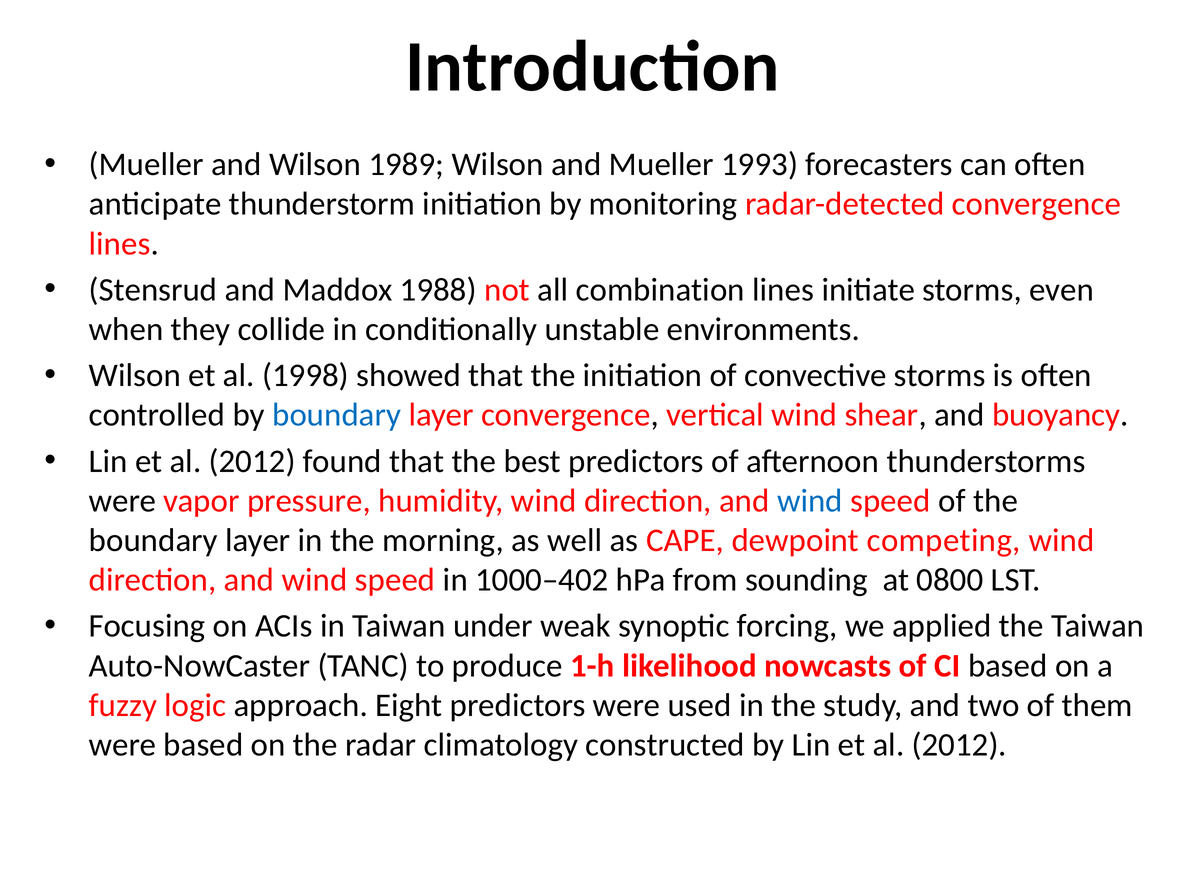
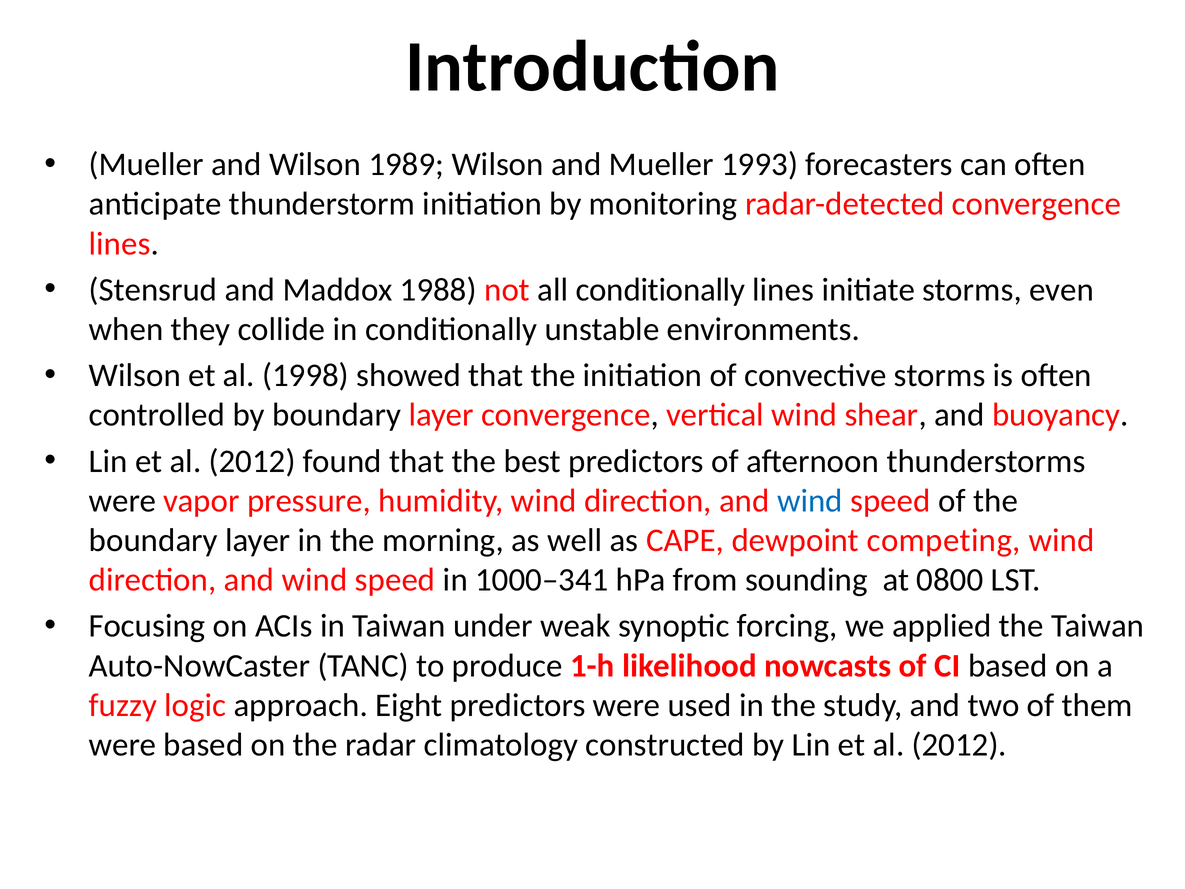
all combination: combination -> conditionally (660, 290)
boundary colour: blue -> black (337, 415)
1000–402: 1000–402 -> 1000–341 (542, 580)
